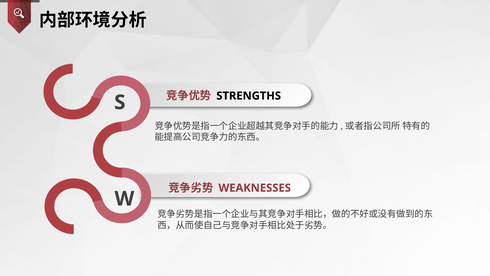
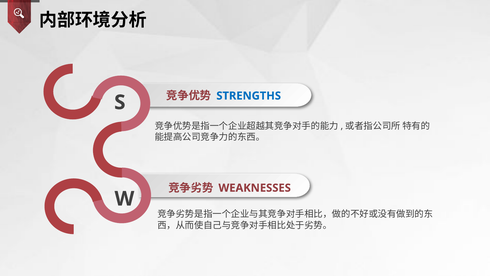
STRENGTHS colour: black -> blue (249, 96)
